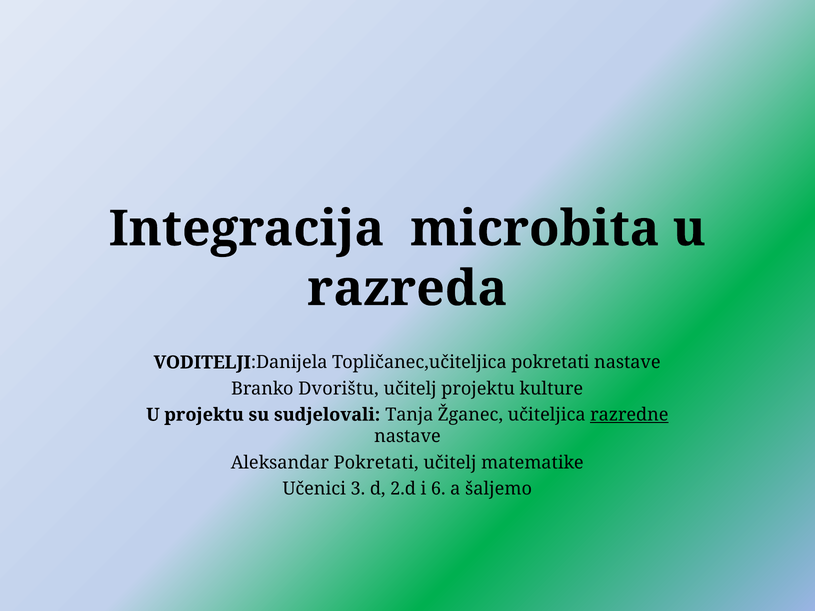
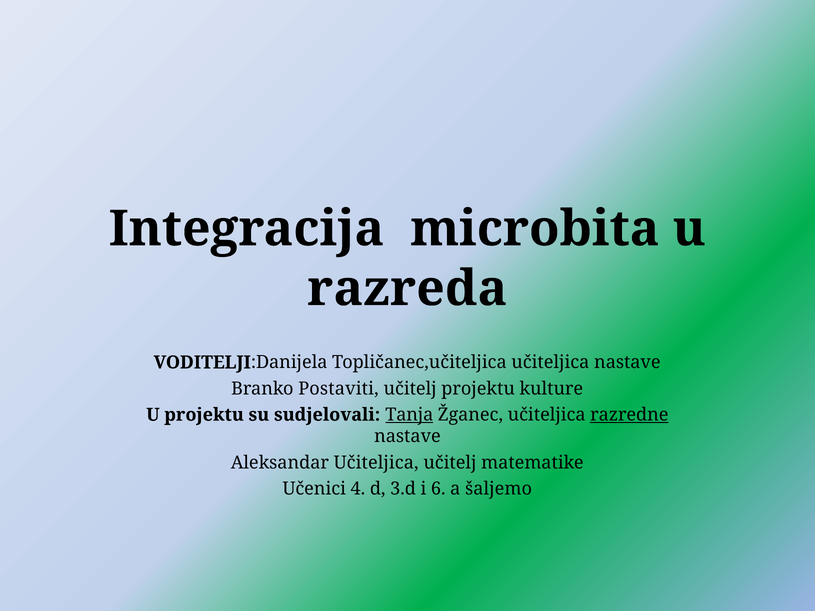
Topličanec,učiteljica pokretati: pokretati -> učiteljica (550, 363)
Dvorištu: Dvorištu -> Postaviti (338, 389)
Tanja underline: none -> present (409, 415)
Aleksandar Pokretati: Pokretati -> Učiteljica (376, 463)
3: 3 -> 4 (358, 489)
2.d: 2.d -> 3.d (403, 489)
